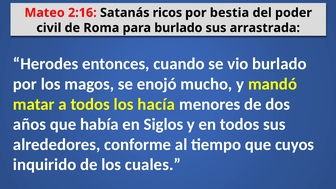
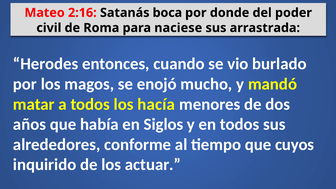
ricos: ricos -> boca (167, 13)
bestia: bestia -> donde (230, 13)
para burlado: burlado -> naciese (178, 28)
cuales: cuales -> actuar (153, 165)
